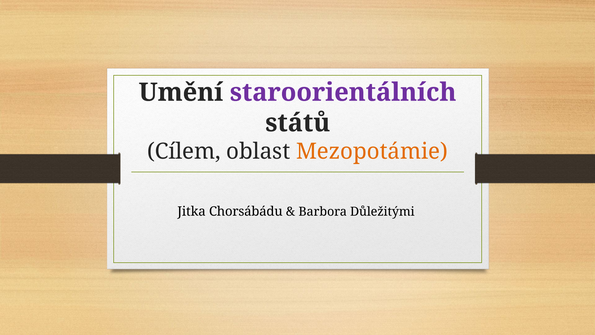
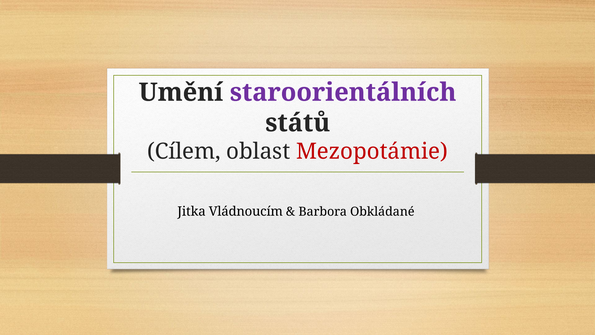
Mezopotámie colour: orange -> red (372, 151)
Chorsábádu: Chorsábádu -> Vládnoucím (246, 211)
Důležitými: Důležitými -> Obkládané (382, 212)
